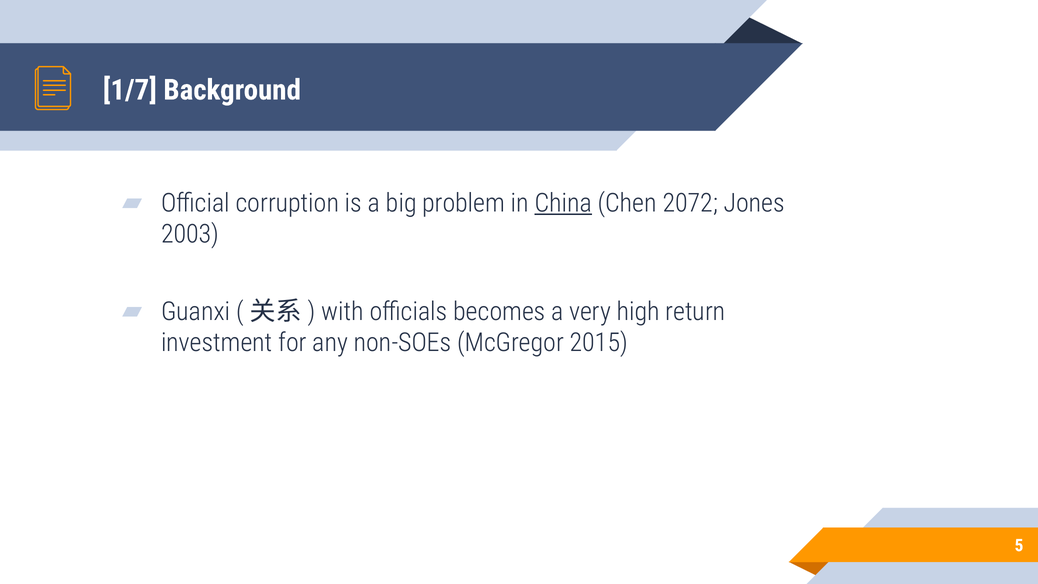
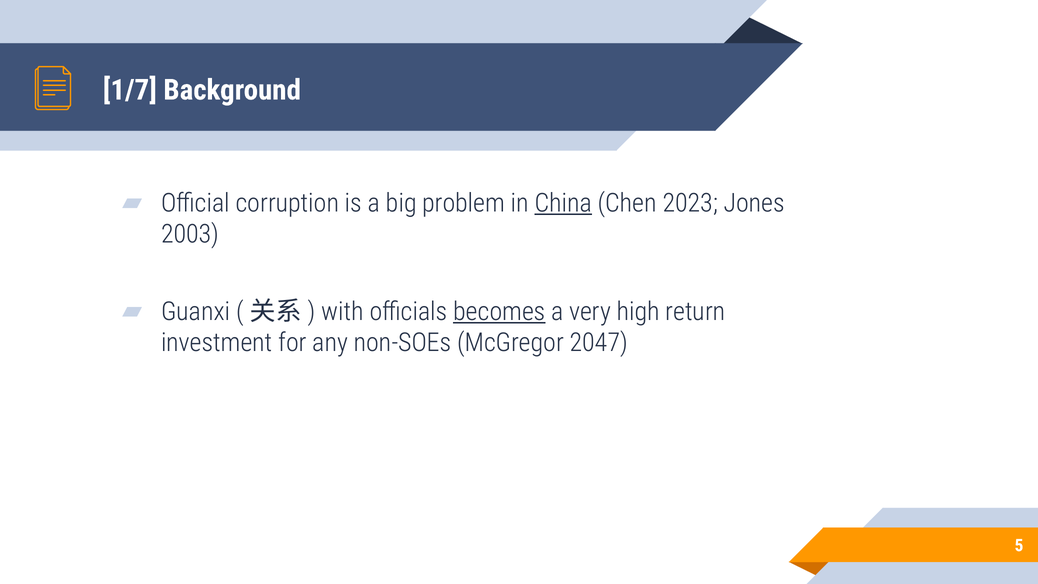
2072: 2072 -> 2023 (690, 203)
becomes underline: none -> present (499, 312)
2015: 2015 -> 2047 (599, 343)
